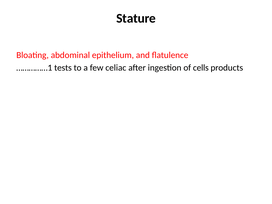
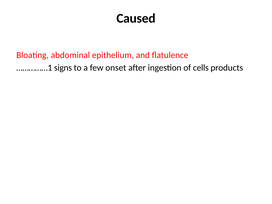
Stature: Stature -> Caused (136, 18)
tests: tests -> signs (63, 68)
celiac: celiac -> onset (116, 68)
